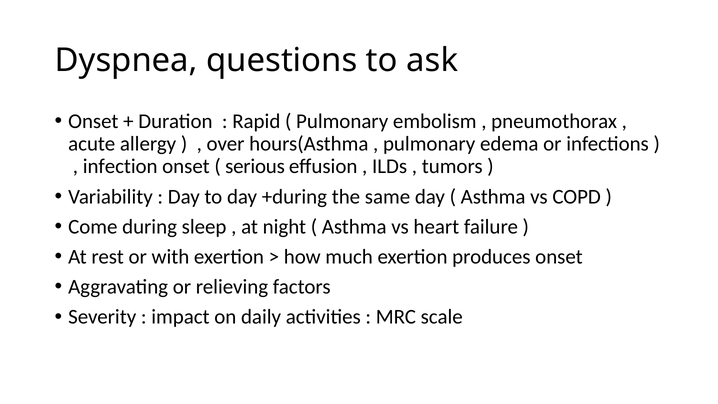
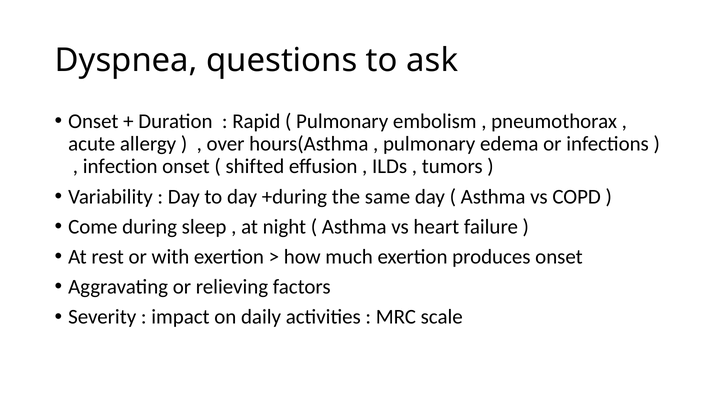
serious: serious -> shifted (255, 167)
